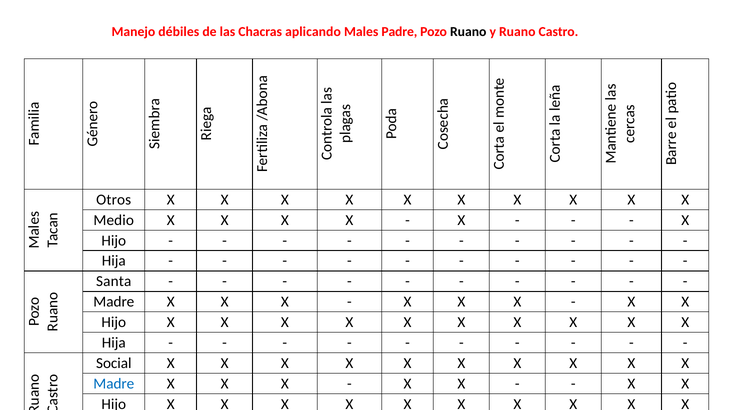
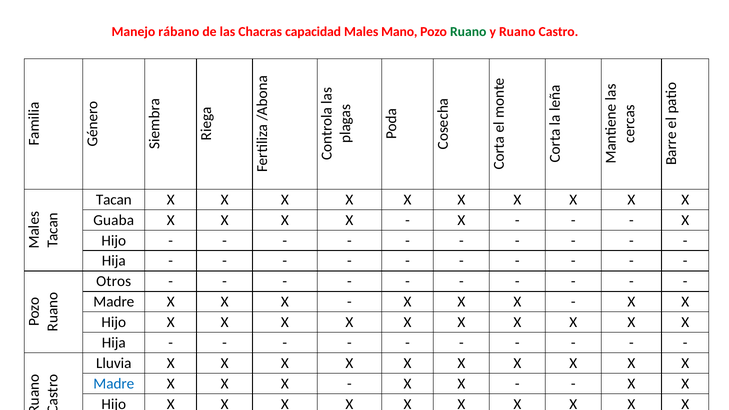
débiles: débiles -> rábano (179, 32)
aplicando: aplicando -> capacidad (313, 32)
Padre: Padre -> Mano (399, 32)
Ruano colour: black -> green (468, 32)
Otros: Otros -> Tacan (114, 200)
Medio: Medio -> Guaba (114, 220)
Santa: Santa -> Otros (114, 281)
Social: Social -> Lluvia (114, 363)
